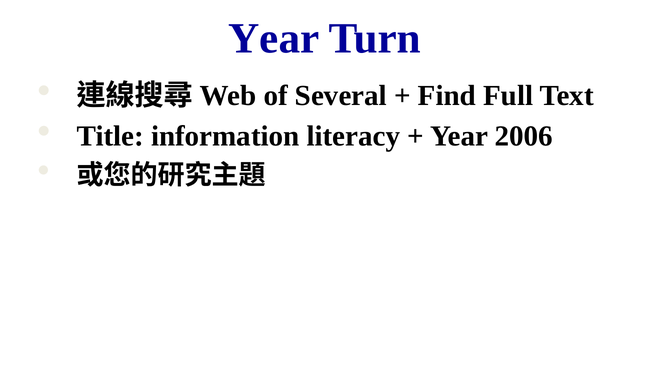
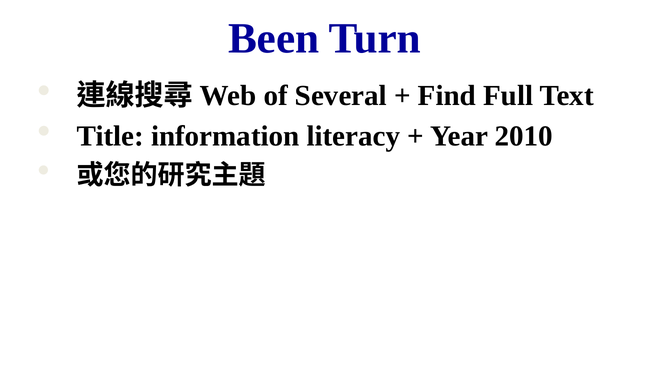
Year: Year -> Been (274, 39)
2006: 2006 -> 2010 (524, 136)
